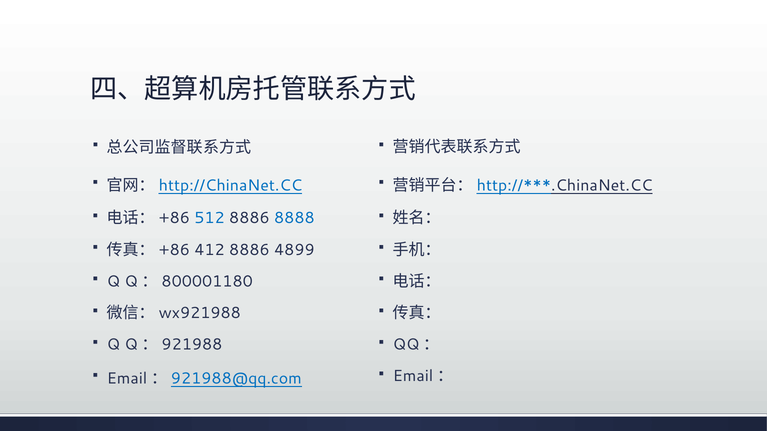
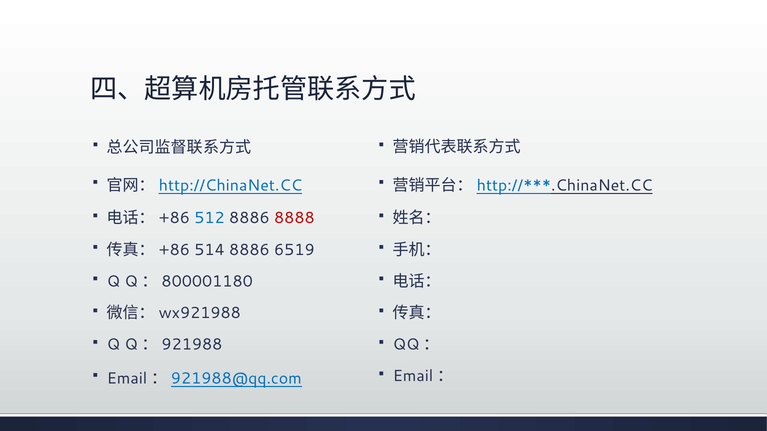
8888 colour: blue -> red (294, 218)
412: 412 -> 514 (209, 250)
4899: 4899 -> 6519 (294, 250)
